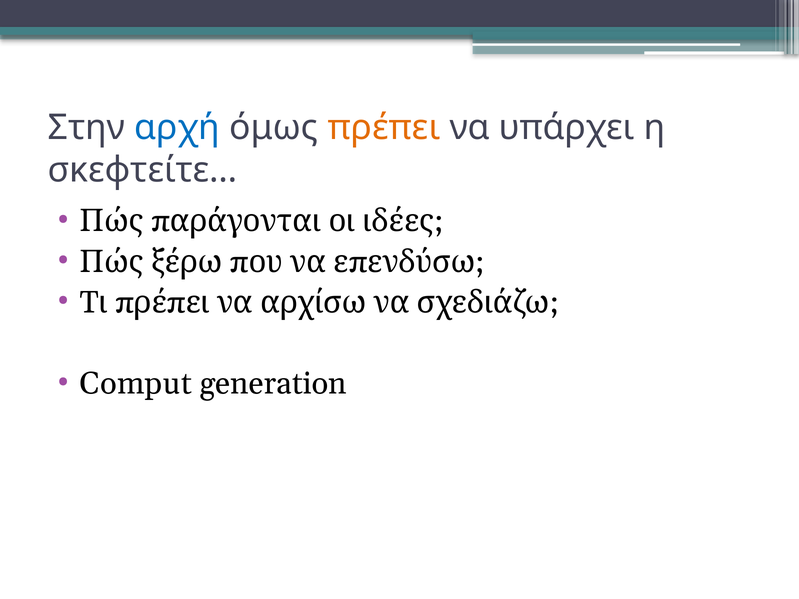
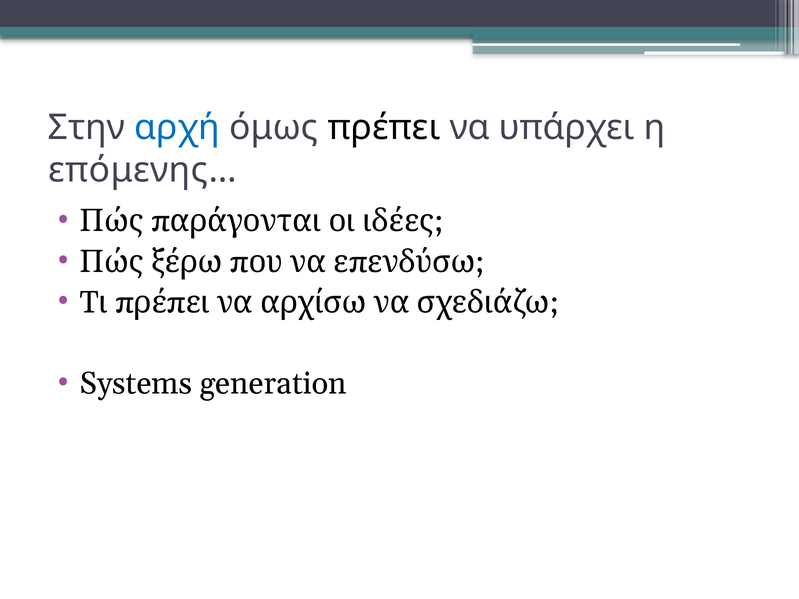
πρέπει colour: orange -> black (384, 128)
σκεφτείτε…: σκεφτείτε… -> επόμενης… (142, 170)
Comput: Comput -> Systems (136, 384)
